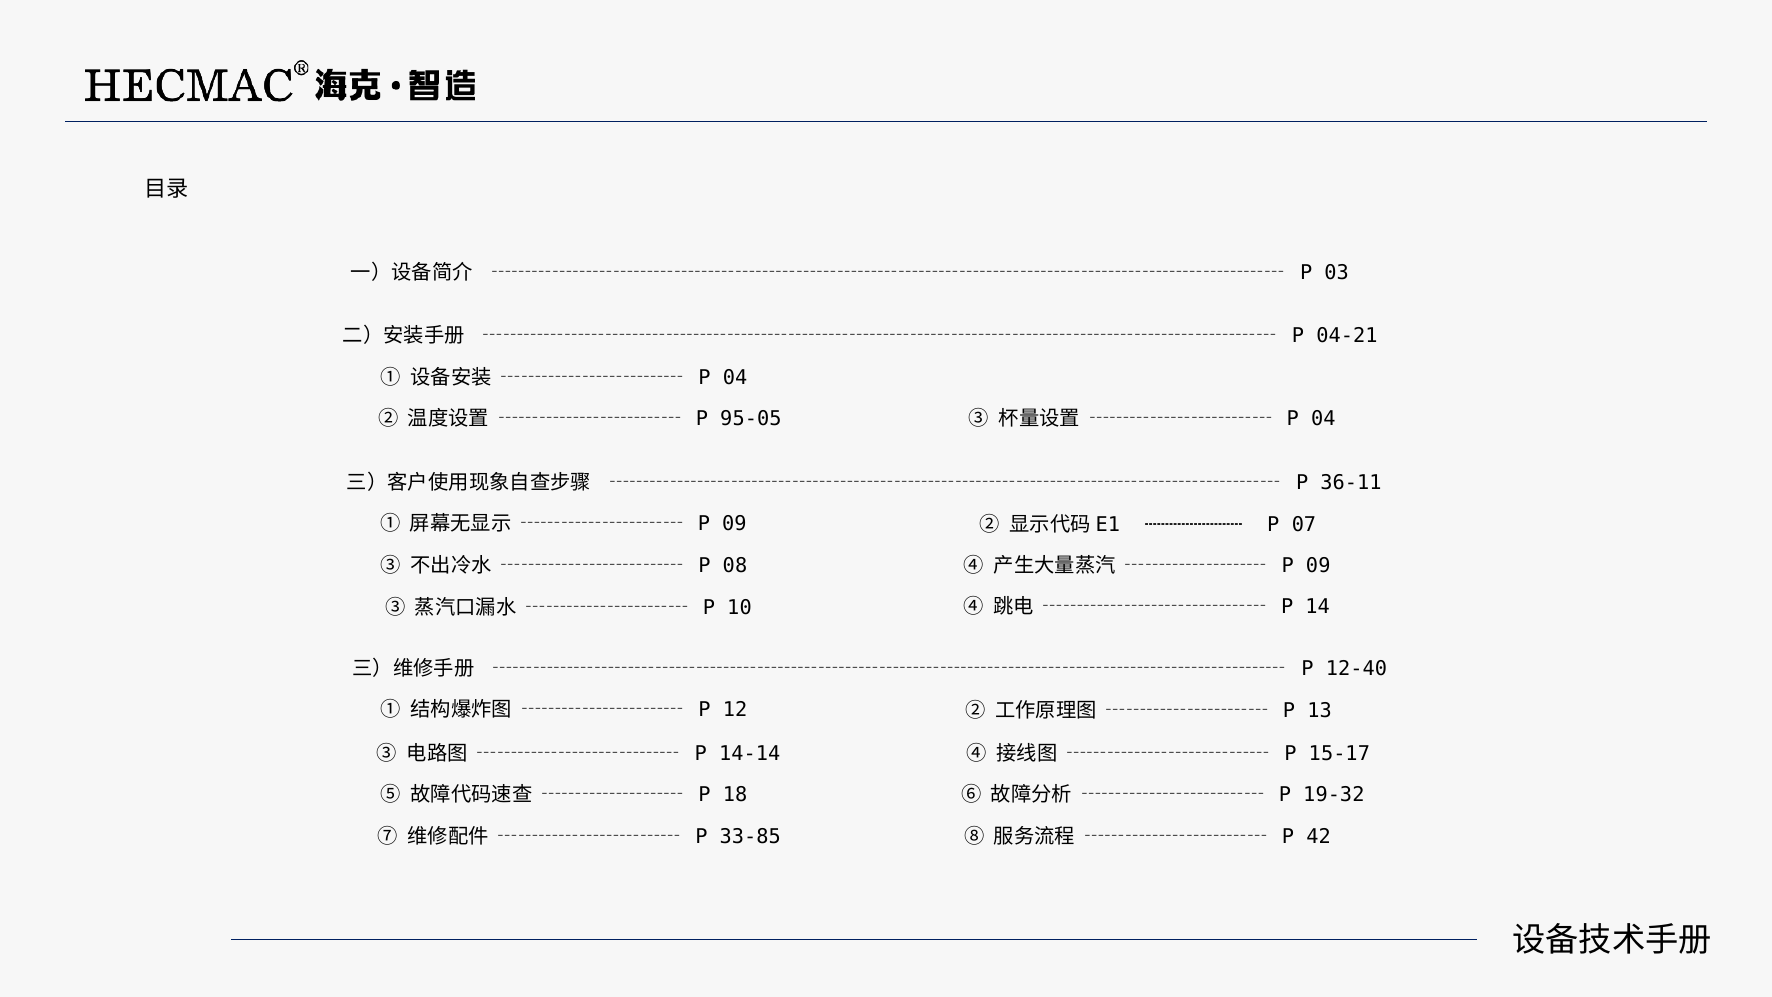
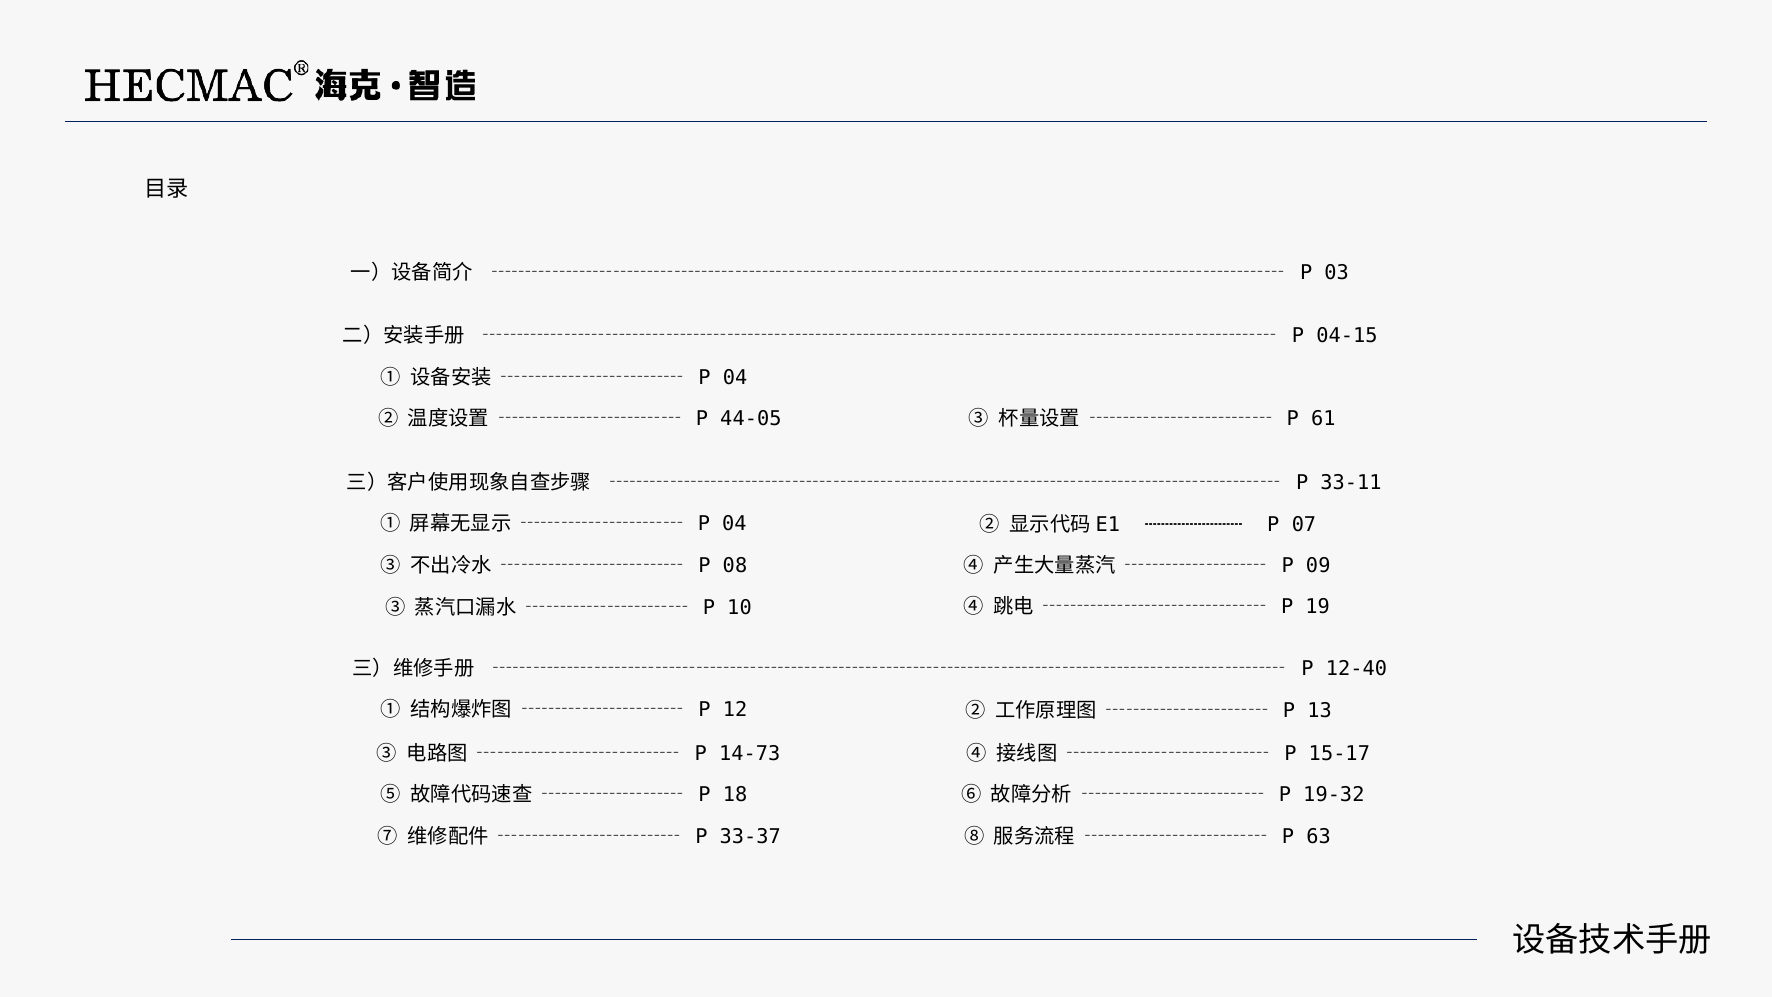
04-21: 04-21 -> 04-15 (1347, 336)
95-05: 95-05 -> 44-05 (751, 419)
04: 04 -> 61 (1323, 419)
36-11: 36-11 -> 33-11 (1351, 482)
09: 09 -> 04 (734, 524)
14: 14 -> 19 (1318, 607)
14-14: 14-14 -> 14-73 (750, 754)
33-85: 33-85 -> 33-37 (750, 836)
42: 42 -> 63 (1319, 837)
